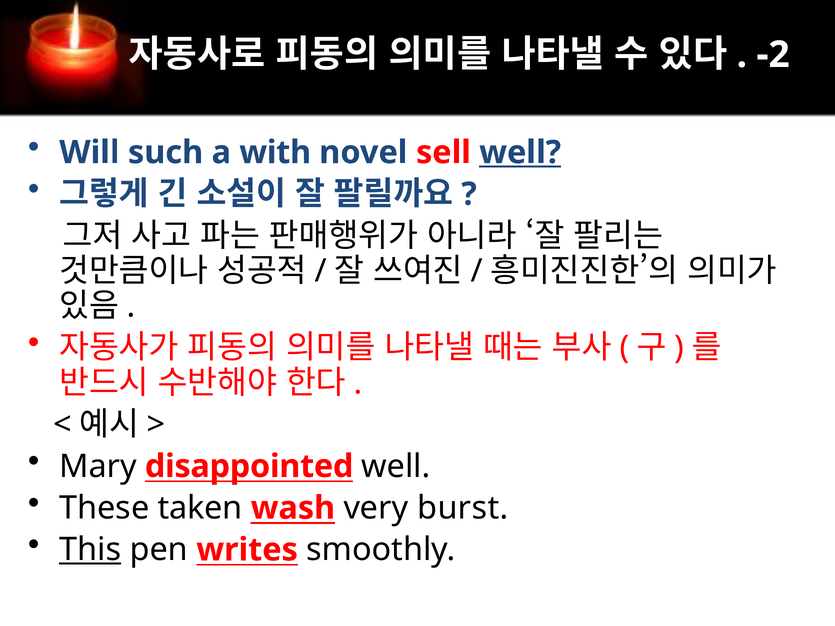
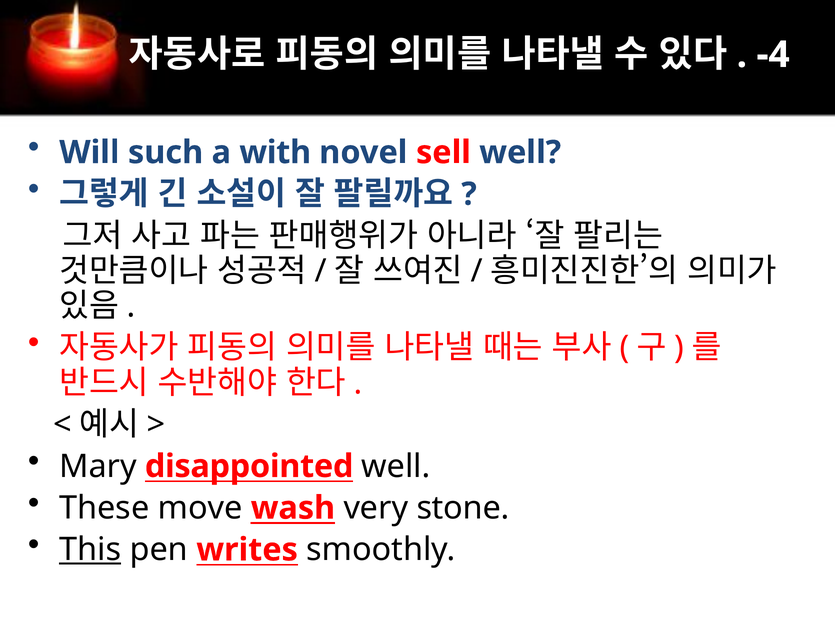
-2: -2 -> -4 (773, 55)
well underline: present -> none (520, 153)
taken: taken -> move (200, 508)
burst: burst -> stone (463, 508)
